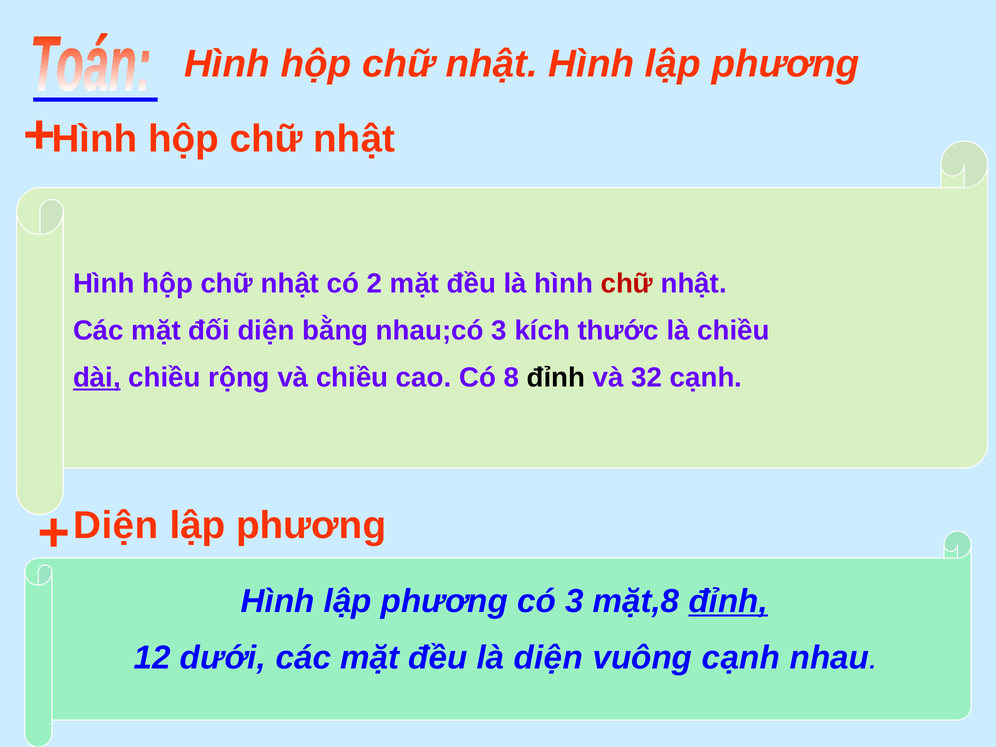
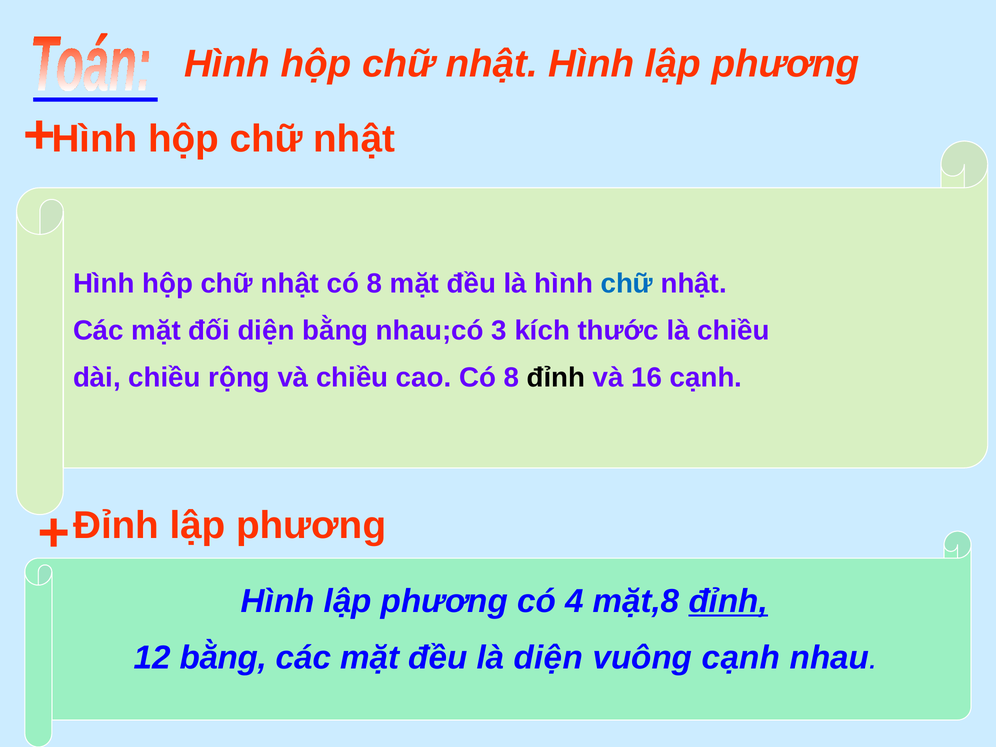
nhật có 2: 2 -> 8 (375, 284)
chữ colour: red -> blue (627, 284)
dài underline: present -> none (97, 378)
32: 32 -> 16 (647, 378)
Diện: Diện -> Đỉnh (116, 525)
có 3: 3 -> 4 (574, 601)
12 dưới: dưới -> bằng (223, 658)
